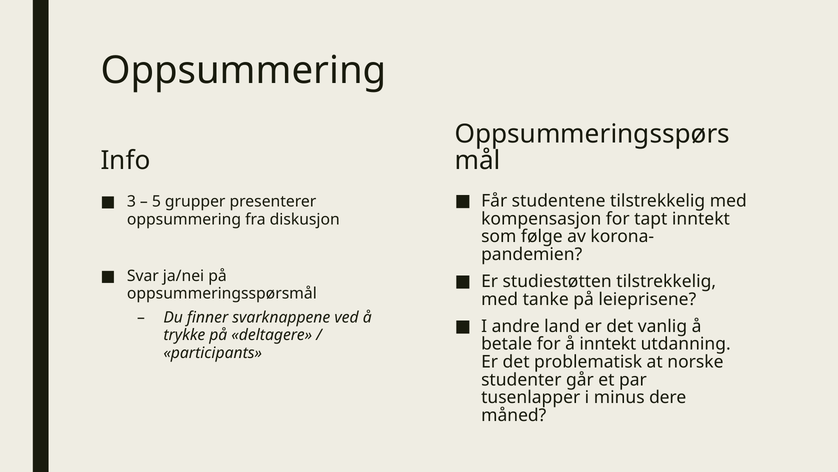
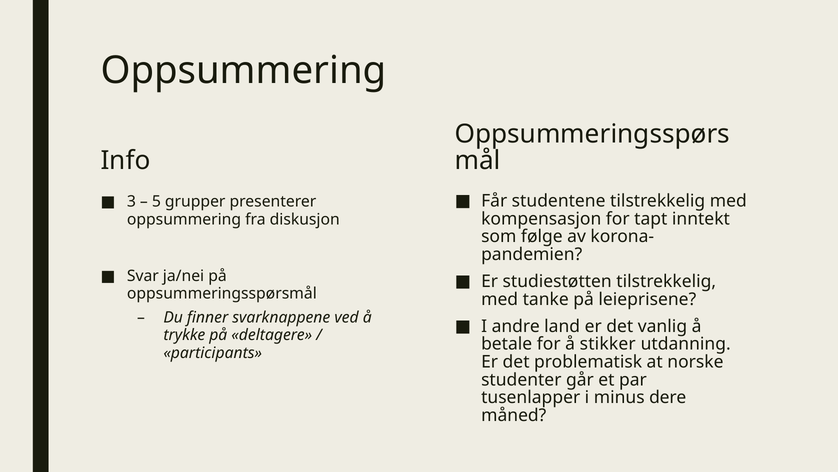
å inntekt: inntekt -> stikker (608, 344)
